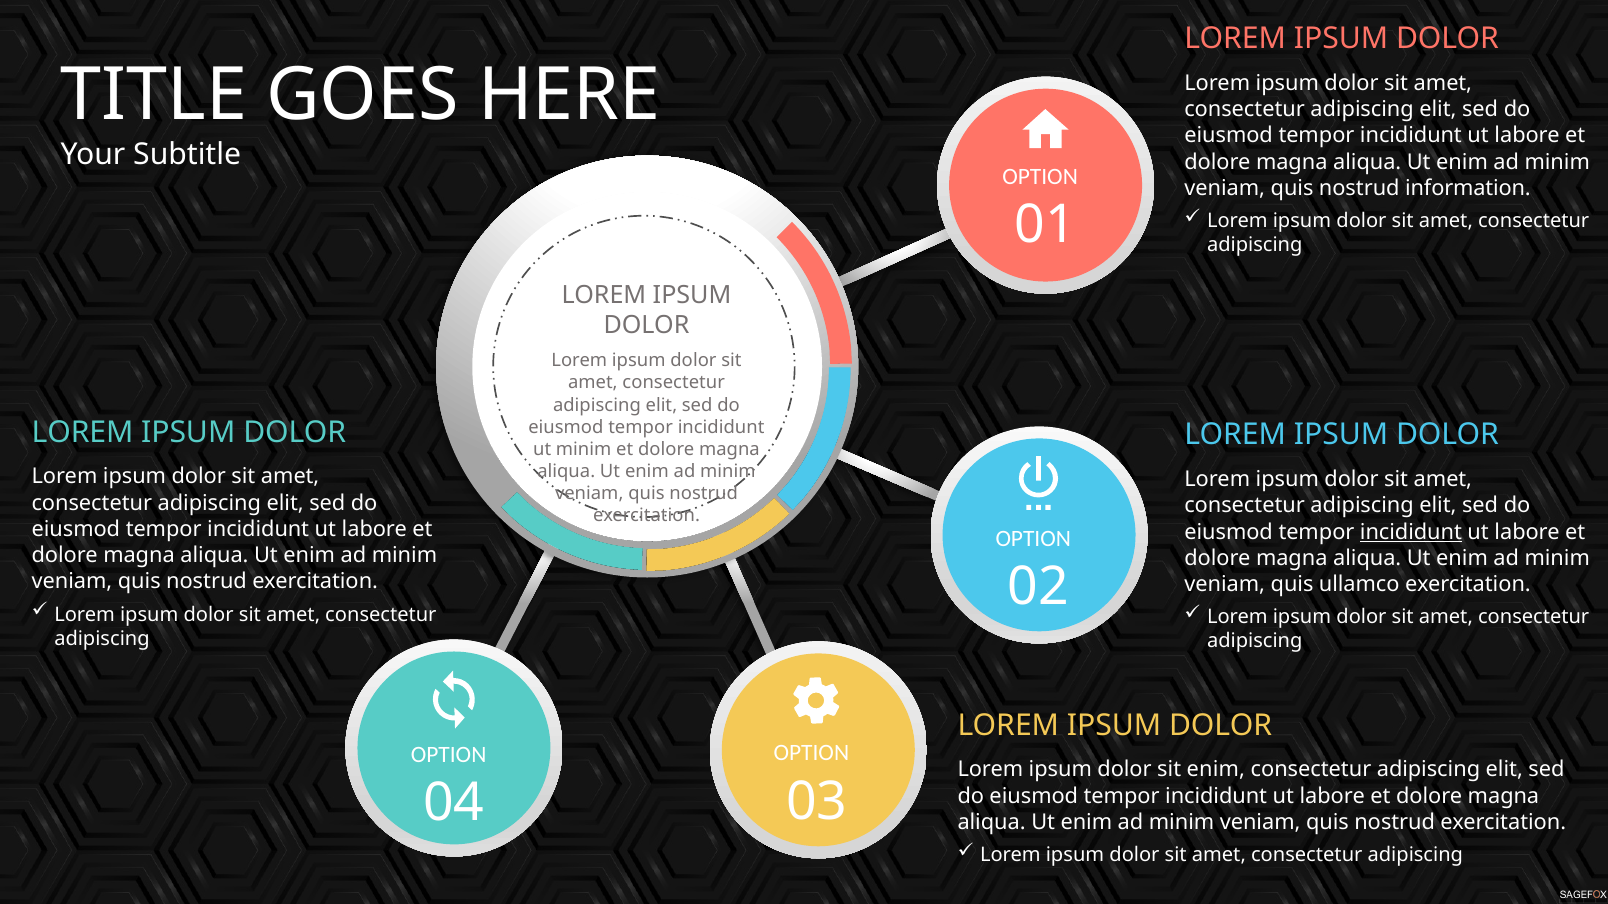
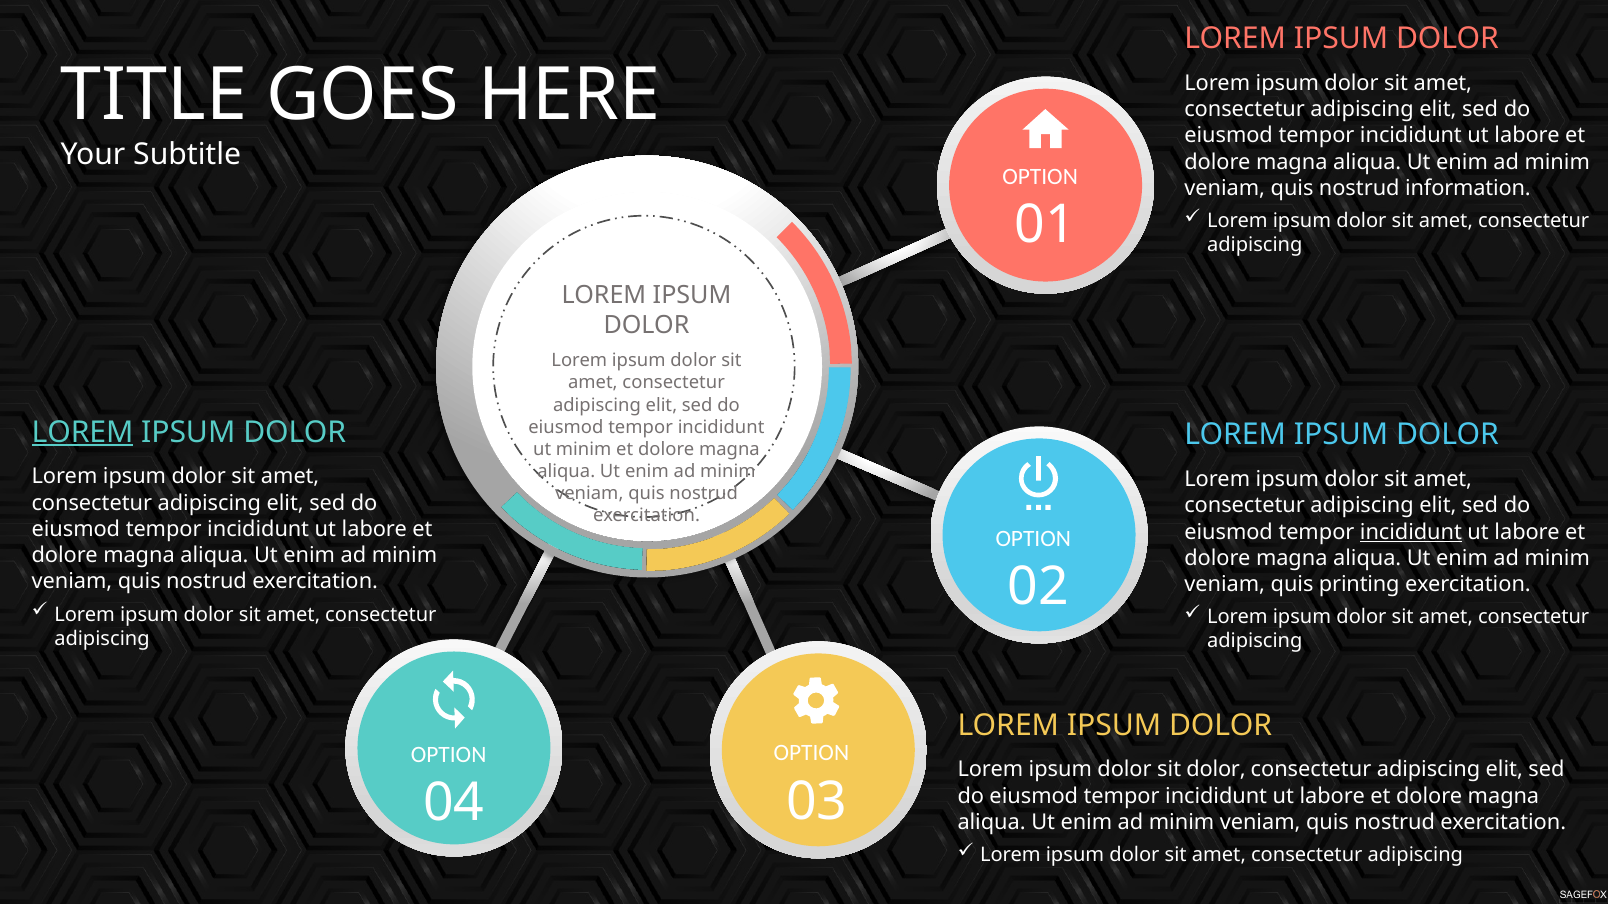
LOREM underline: none -> present (83, 432)
ullamco: ullamco -> printing (1359, 585)
sit enim: enim -> dolor (1216, 770)
